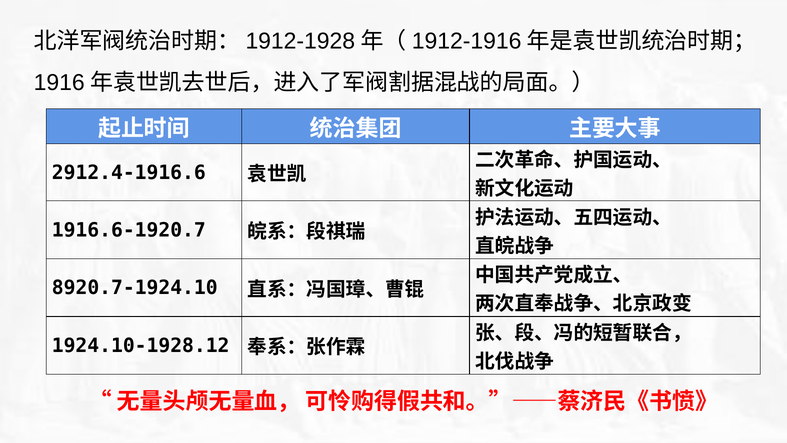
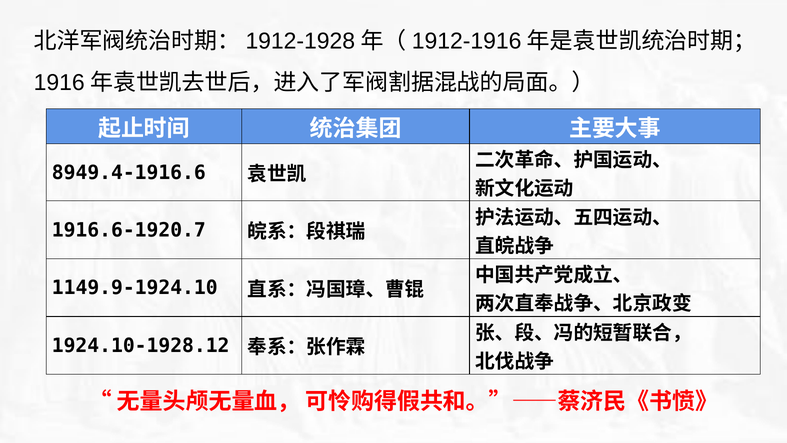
2912.4-1916.6: 2912.4-1916.6 -> 8949.4-1916.6 (129, 172)
8920.7-1924.10: 8920.7-1924.10 -> 1149.9-1924.10 (135, 288)
